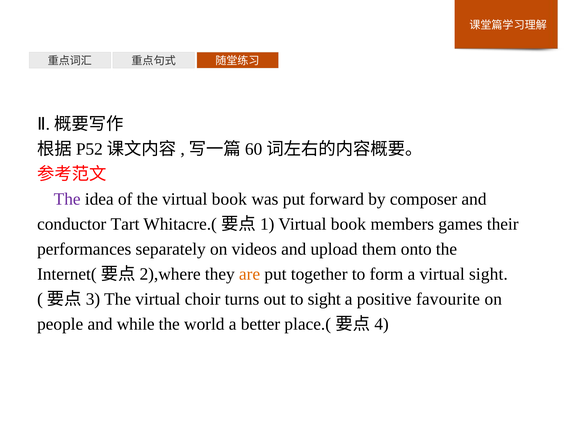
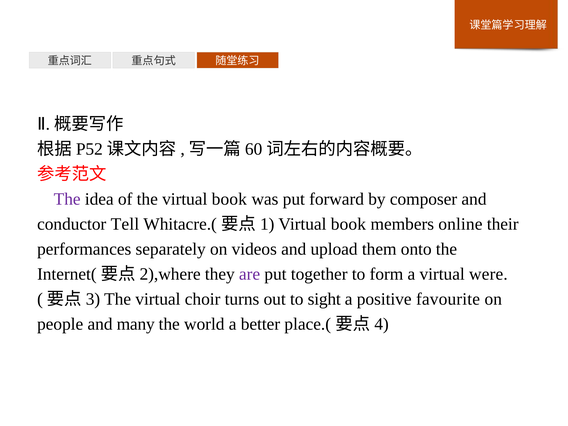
Tart: Tart -> Tell (125, 224)
games: games -> online (460, 224)
are colour: orange -> purple (250, 274)
virtual sight: sight -> were (488, 274)
while: while -> many (136, 324)
